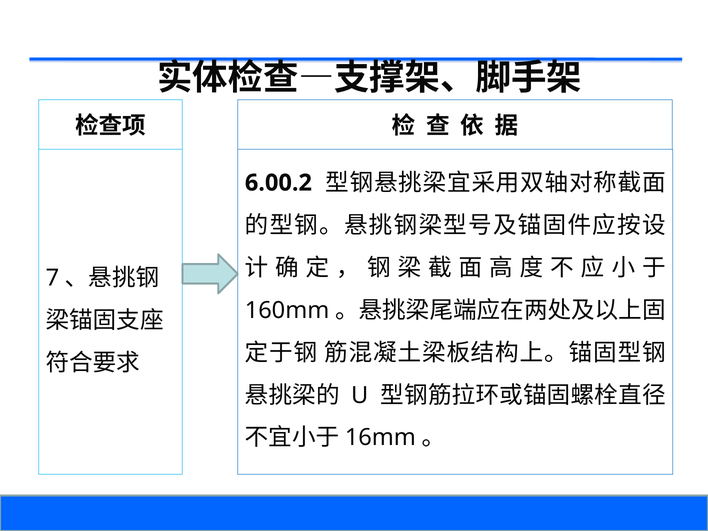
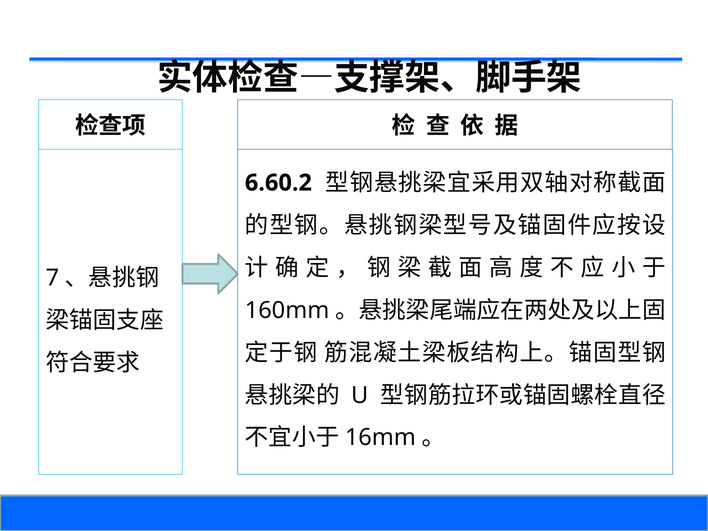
6.00.2: 6.00.2 -> 6.60.2 (278, 183)
